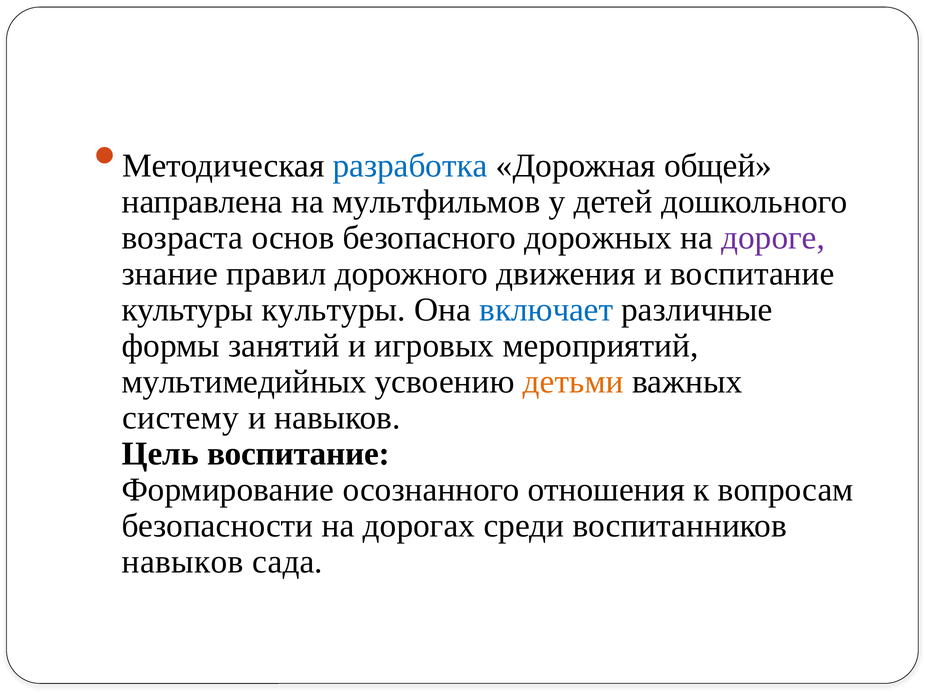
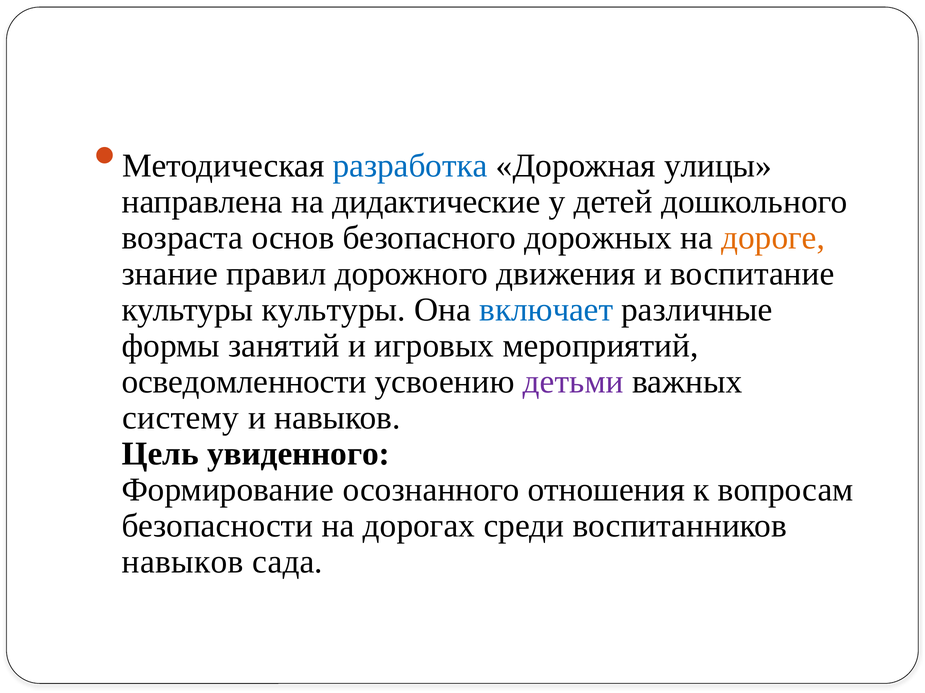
общей: общей -> улицы (718, 166)
мультфильмов: мультфильмов -> дидактические (436, 202)
дороге colour: purple -> orange (773, 238)
мультимедийных: мультимедийных -> осведомленности (244, 382)
детьми colour: orange -> purple (573, 382)
Цель воспитание: воспитание -> увиденного (298, 454)
